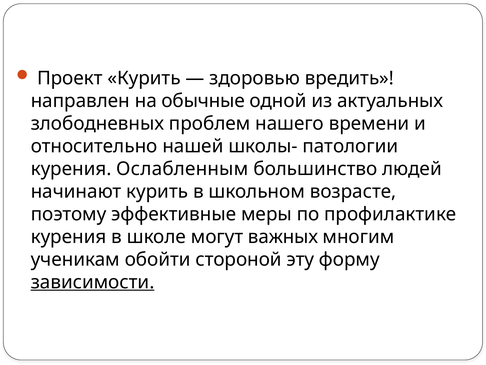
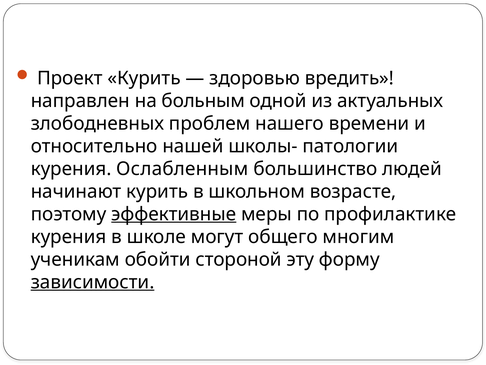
обычные: обычные -> больным (203, 101)
эффективные underline: none -> present (174, 214)
важных: важных -> общего (283, 236)
